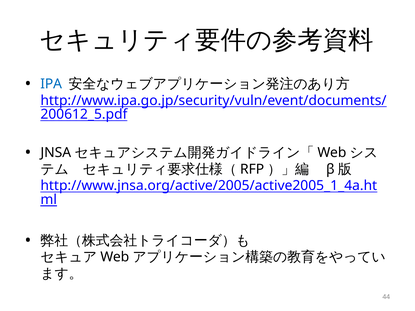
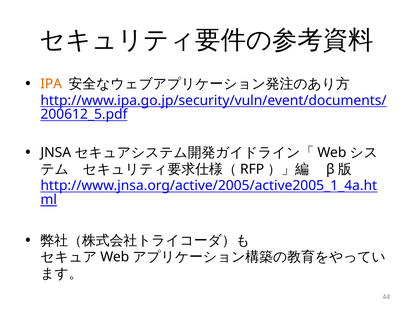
IPA colour: blue -> orange (51, 84)
